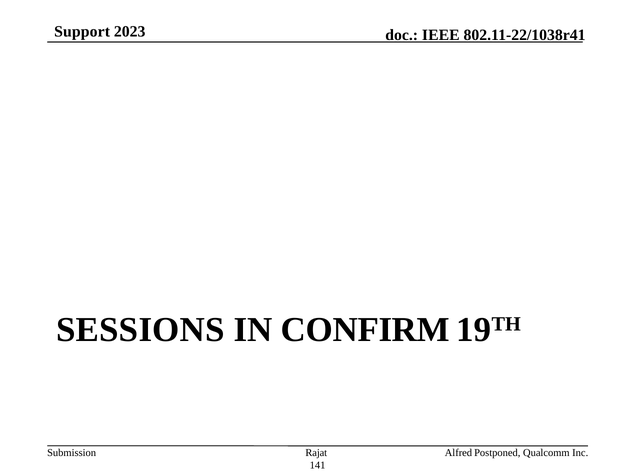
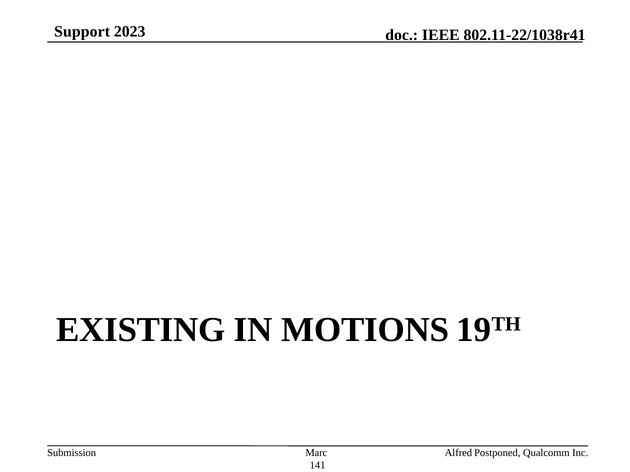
SESSIONS: SESSIONS -> EXISTING (141, 330)
CONFIRM: CONFIRM -> MOTIONS (365, 330)
Rajat: Rajat -> Marc (316, 453)
